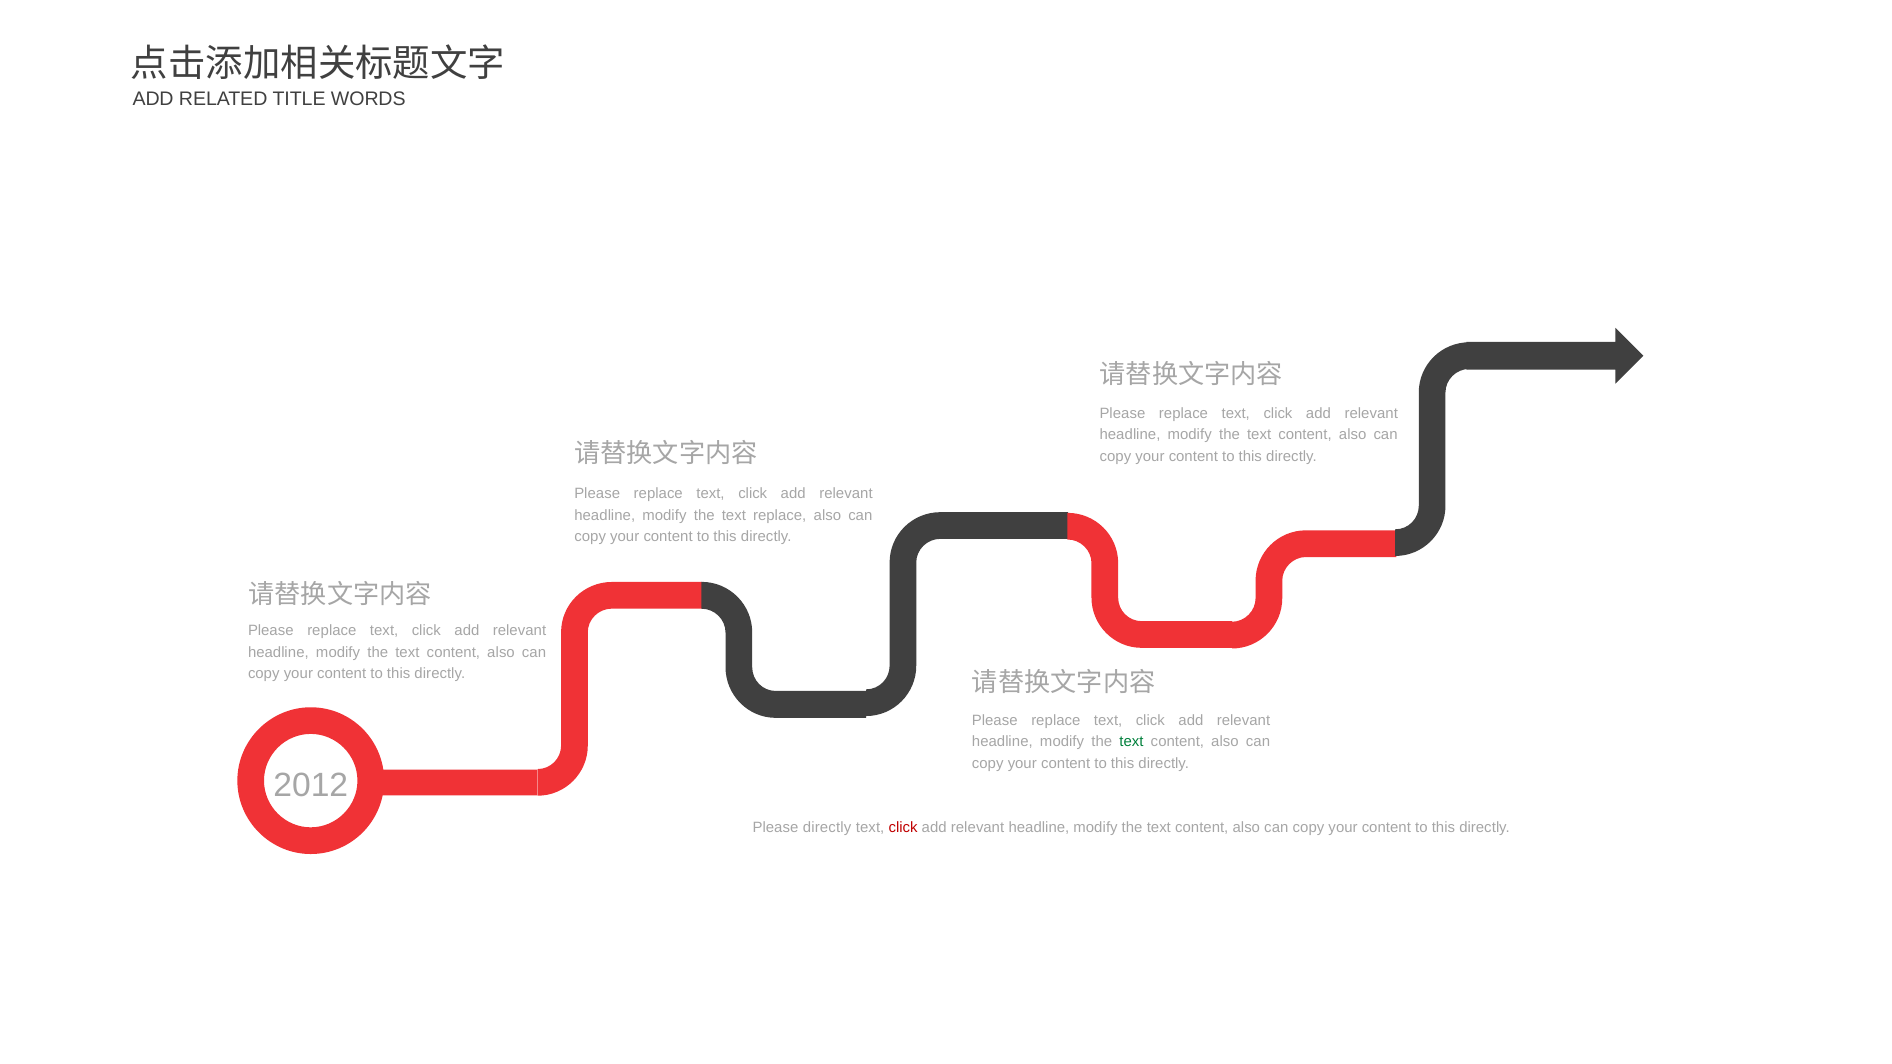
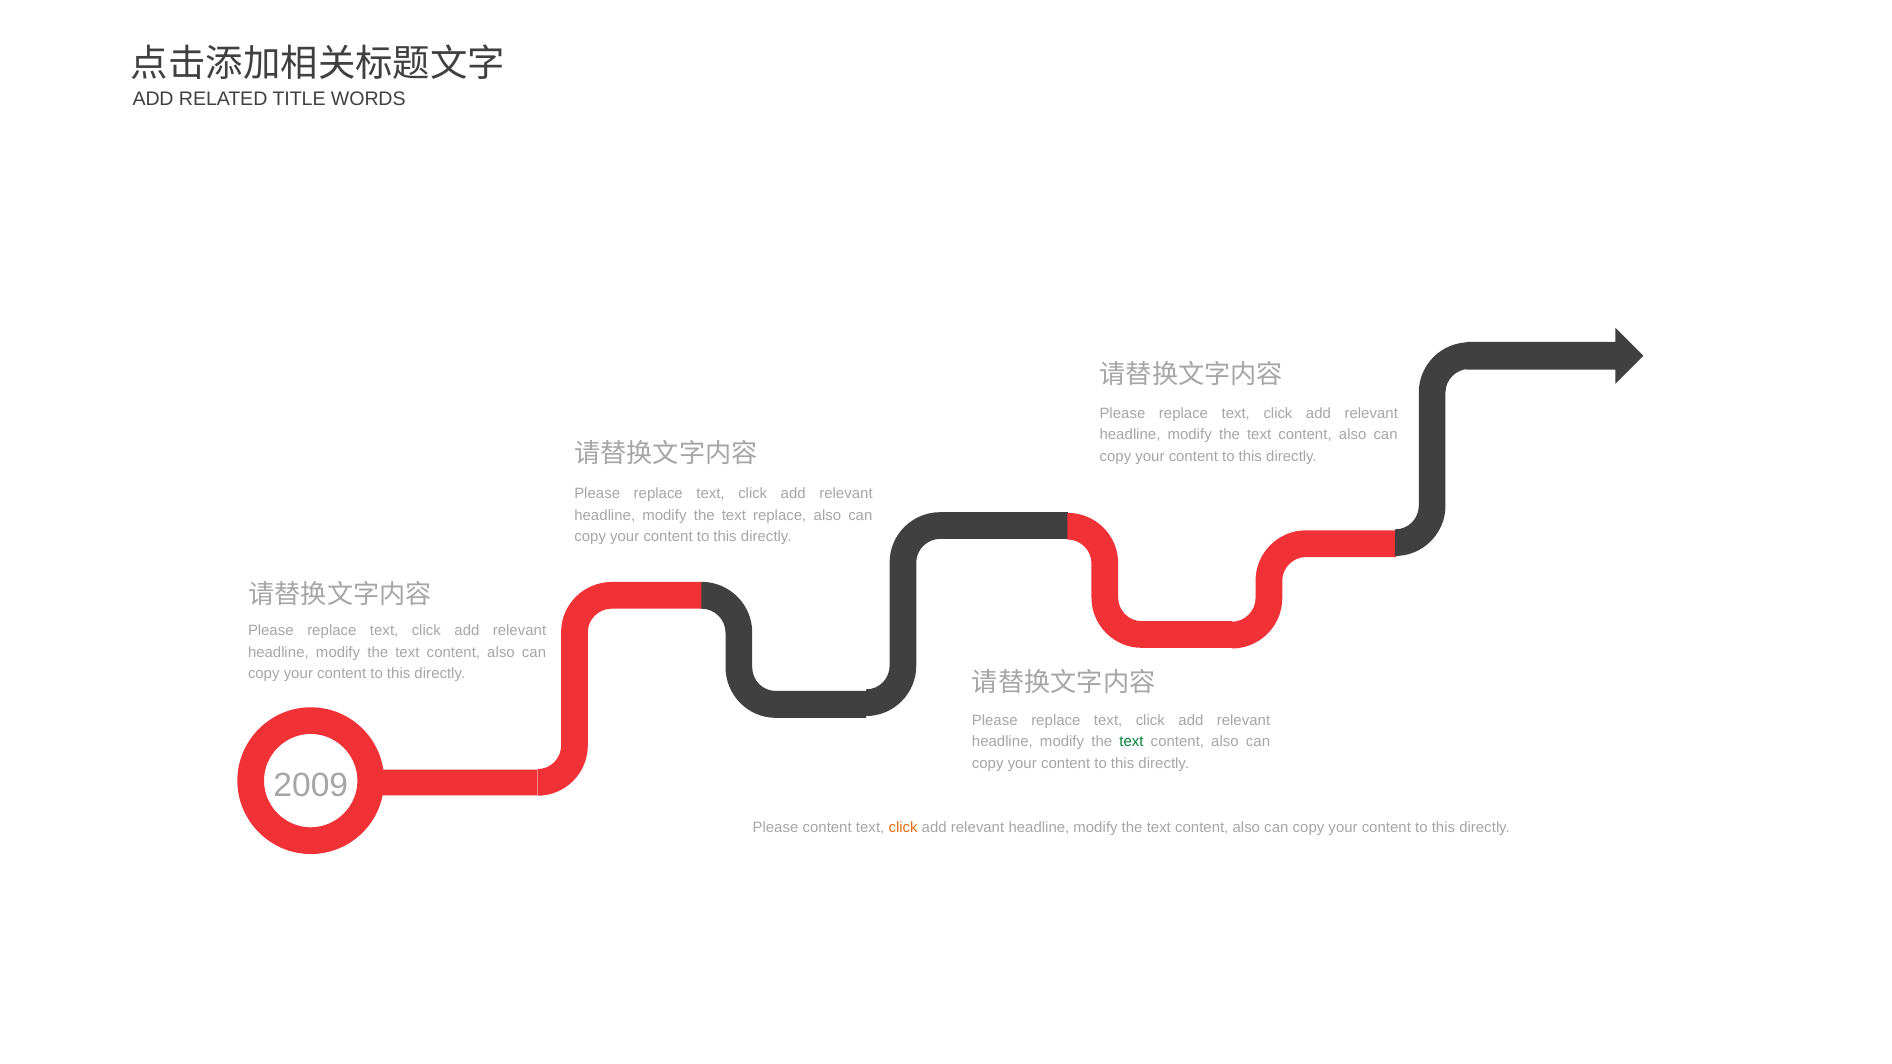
2012: 2012 -> 2009 (311, 786)
Please directly: directly -> content (827, 828)
click colour: red -> orange (903, 828)
